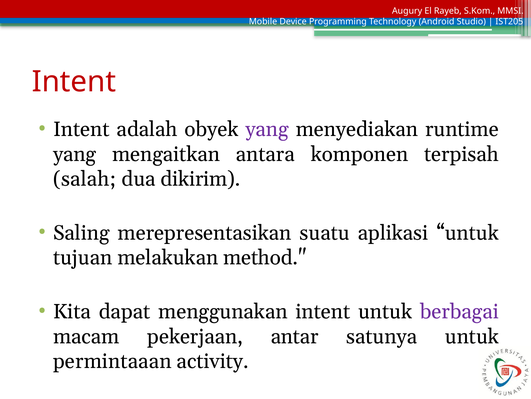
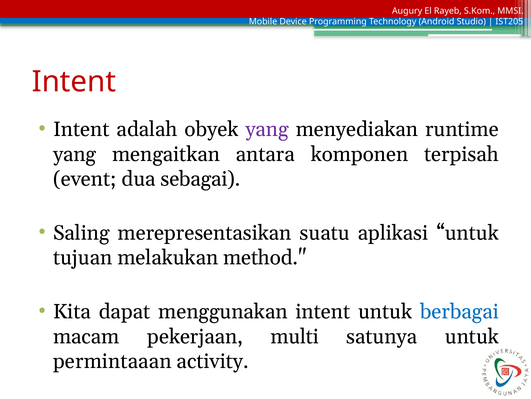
salah: salah -> event (85, 179)
dikirim: dikirim -> sebagai (201, 179)
berbagai colour: purple -> blue (459, 311)
antar: antar -> multi (295, 336)
